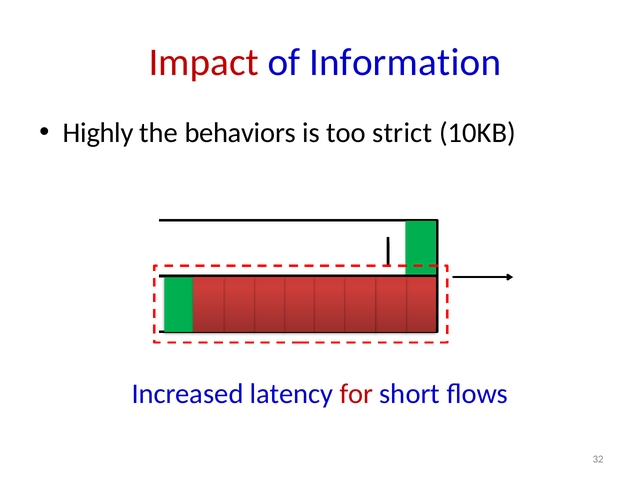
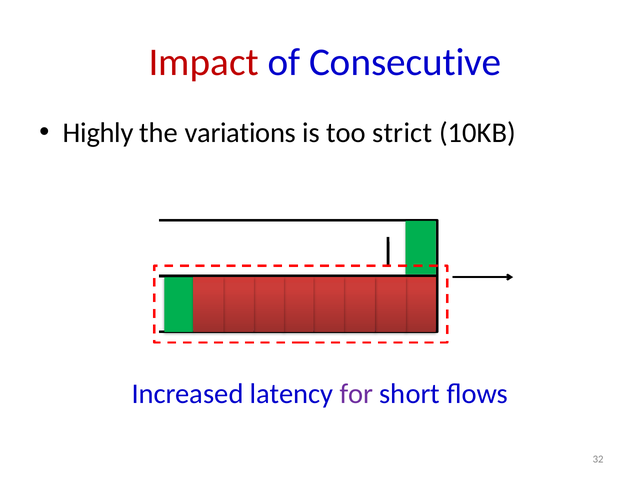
Information: Information -> Consecutive (405, 62)
behaviors: behaviors -> variations (240, 133)
for colour: red -> purple (356, 394)
